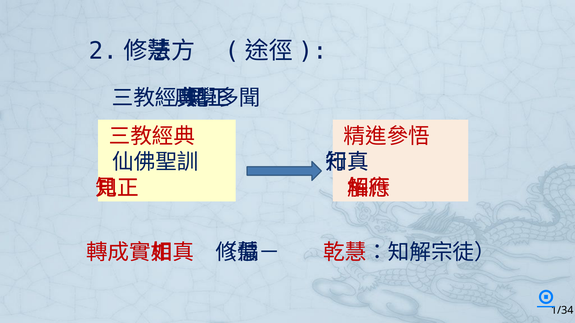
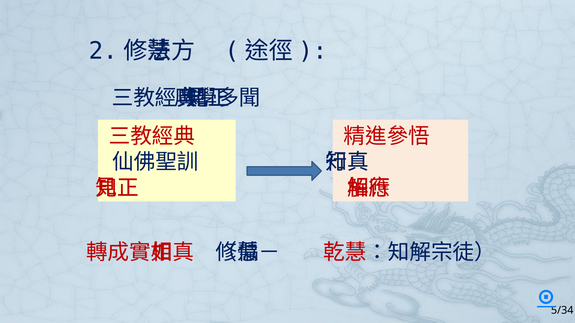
1/34: 1/34 -> 5/34 (562, 311)
